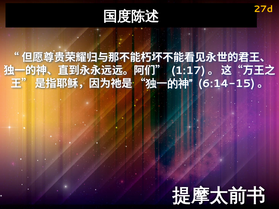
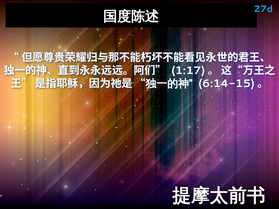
27d colour: yellow -> light blue (263, 9)
